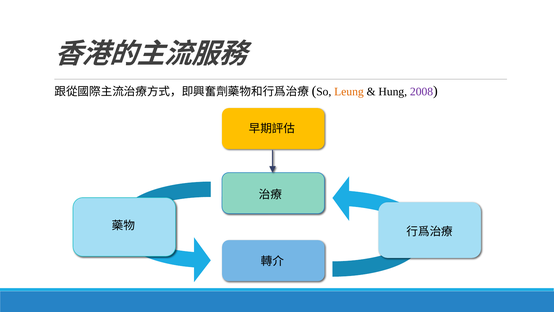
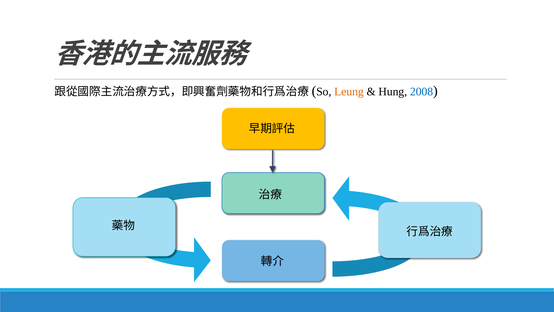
2008 colour: purple -> blue (422, 92)
